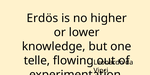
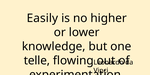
Erdös: Erdös -> Easily (42, 18)
